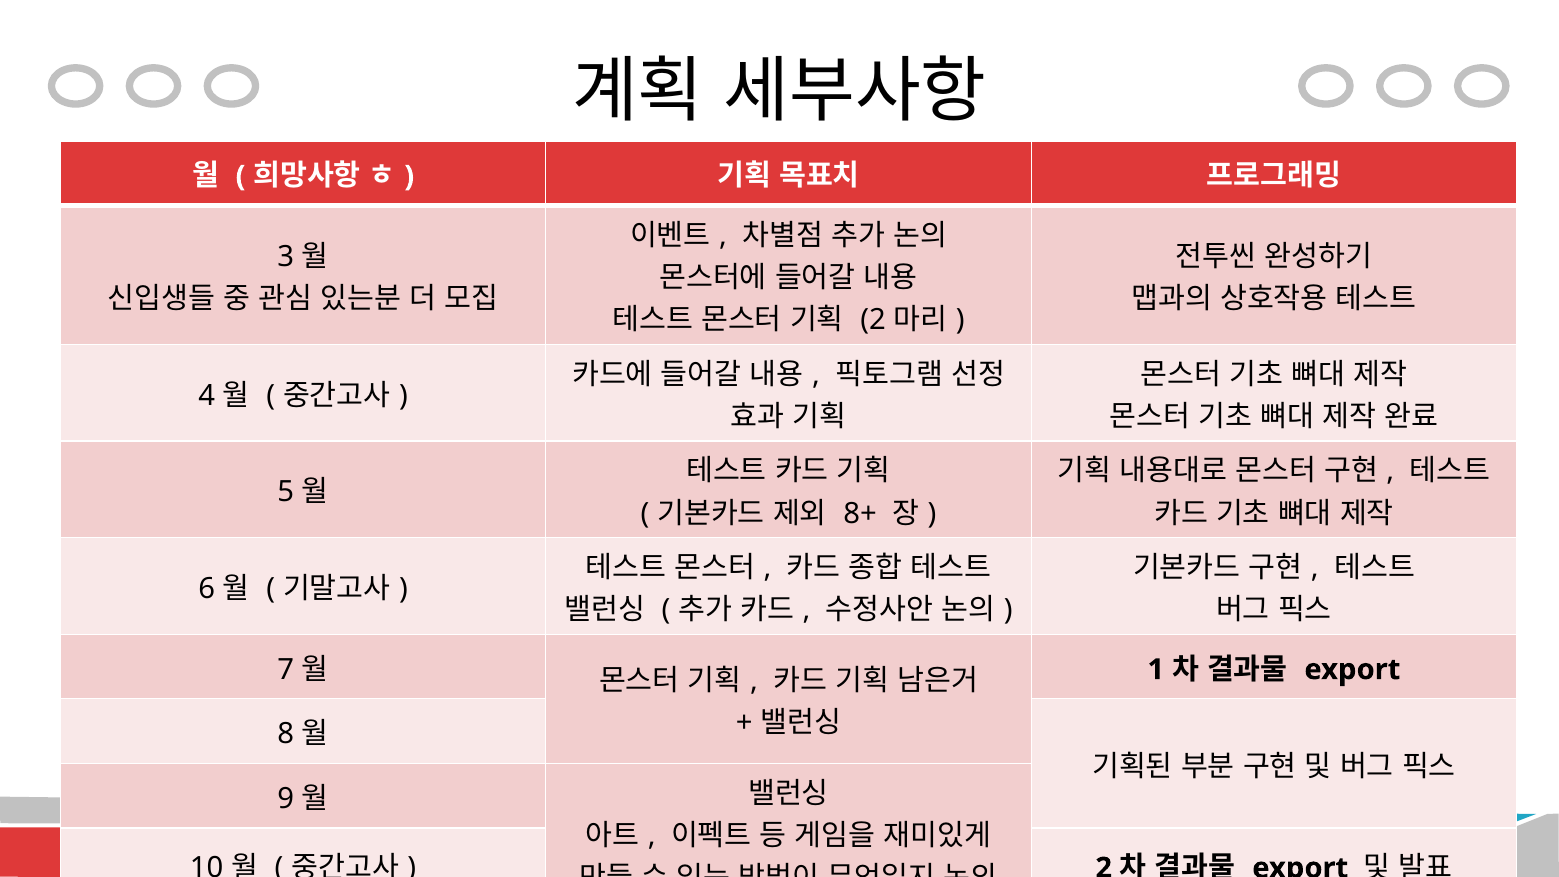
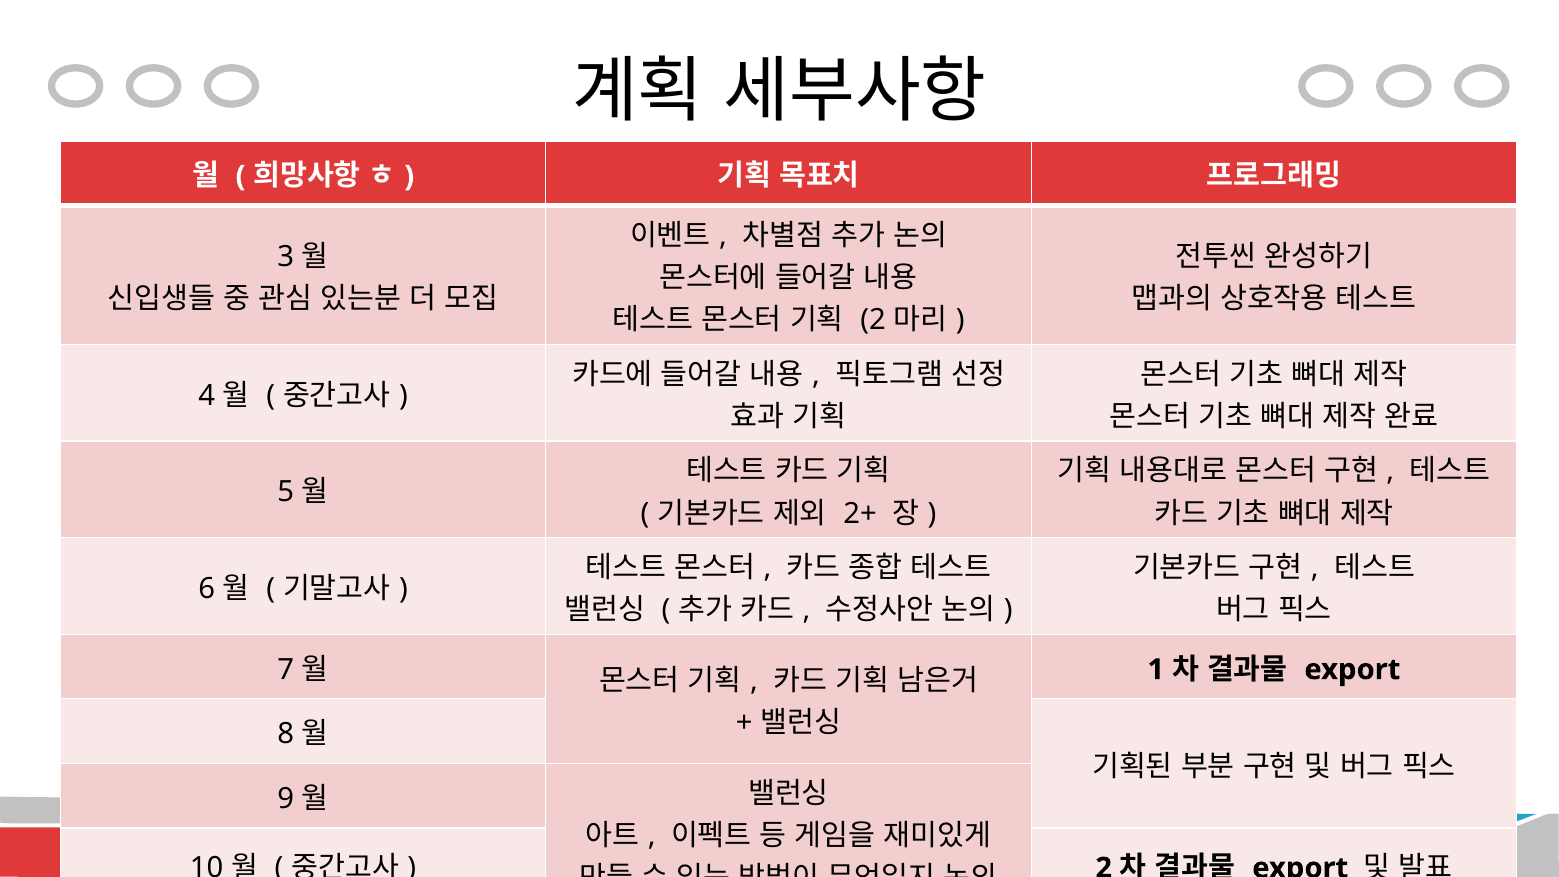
8+: 8+ -> 2+ (860, 513)
